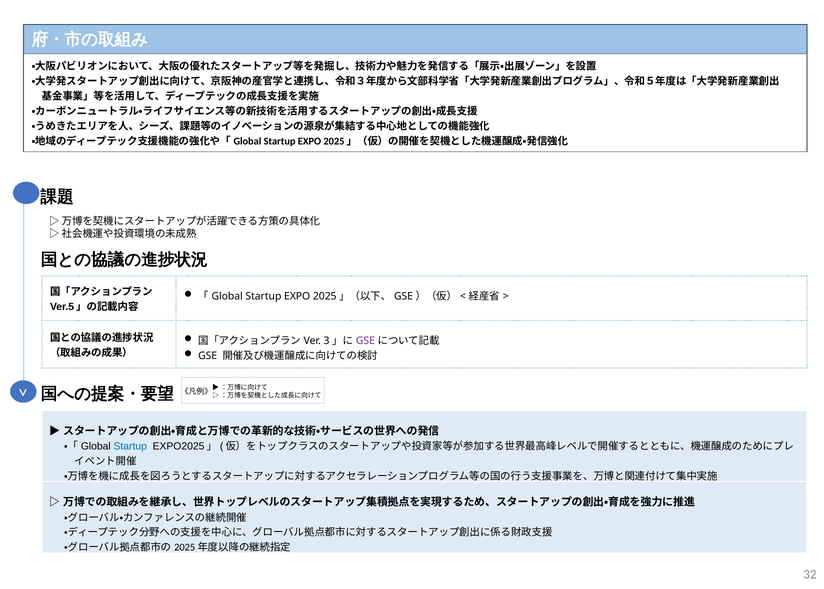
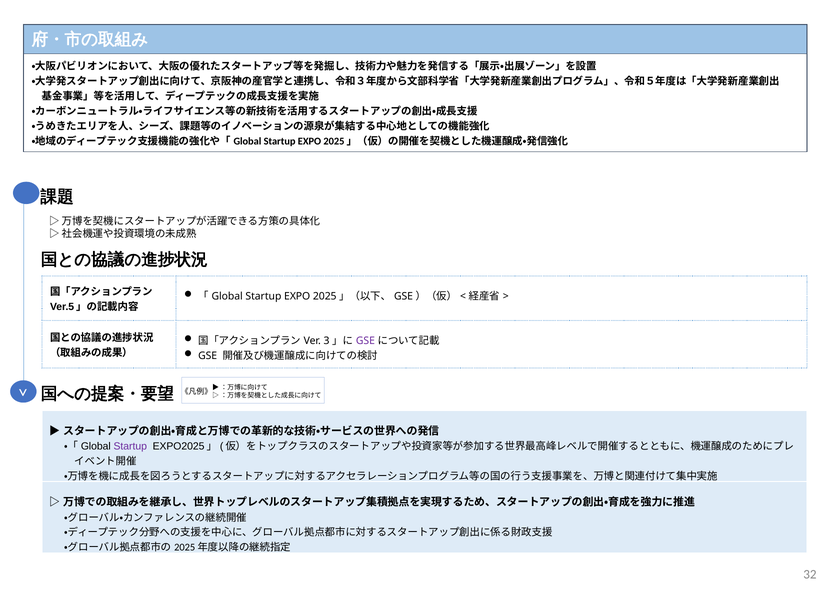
Startup colour: blue -> purple (130, 446)
